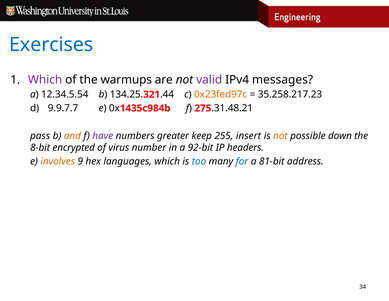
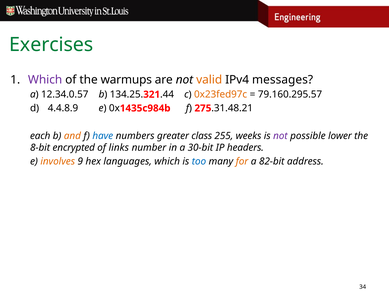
Exercises colour: blue -> green (51, 45)
valid colour: purple -> orange (209, 80)
12.34.5.54: 12.34.5.54 -> 12.34.0.57 (65, 94)
35.258.217.23: 35.258.217.23 -> 79.160.295.57 (290, 94)
9.9.7.7: 9.9.7.7 -> 4.4.8.9 (63, 108)
pass: pass -> each (40, 136)
have colour: purple -> blue (103, 136)
keep: keep -> class (202, 136)
insert: insert -> weeks (249, 136)
not colour: orange -> purple (280, 136)
down: down -> lower (340, 136)
virus: virus -> links (119, 147)
92-bit: 92-bit -> 30-bit (200, 147)
for colour: blue -> orange (242, 161)
81-bit: 81-bit -> 82-bit (272, 161)
